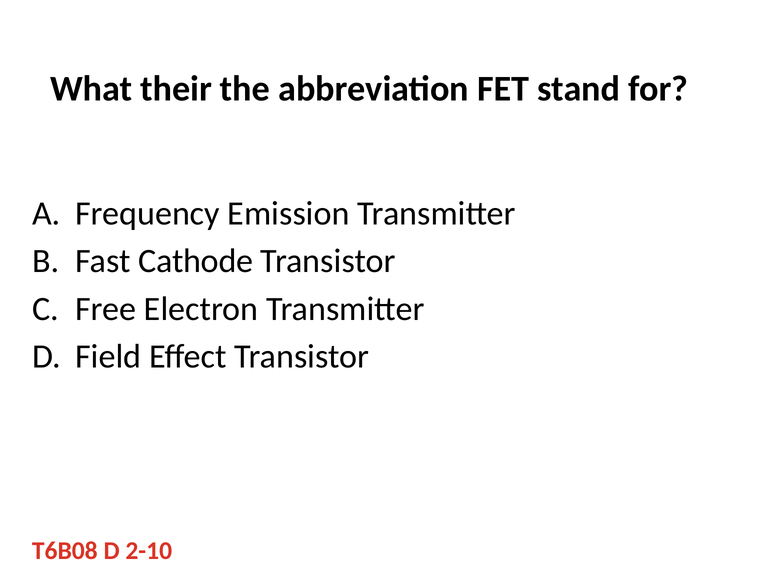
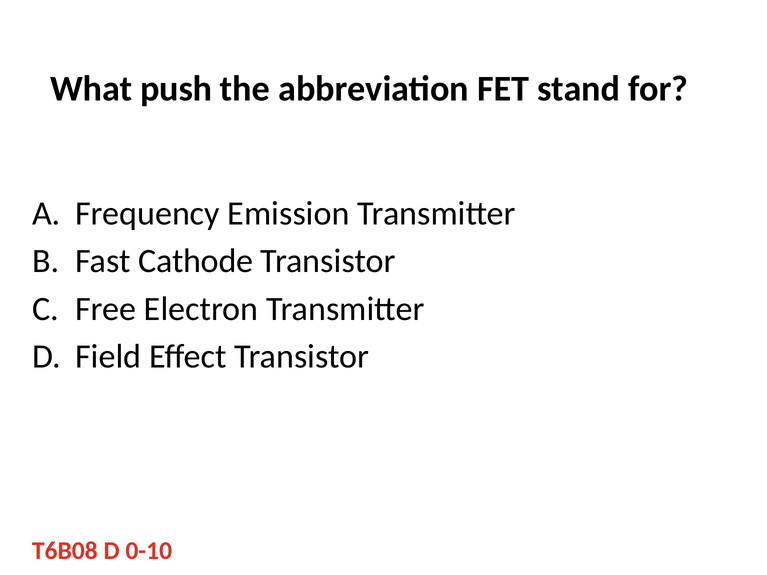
their: their -> push (176, 89)
2-10: 2-10 -> 0-10 (149, 551)
